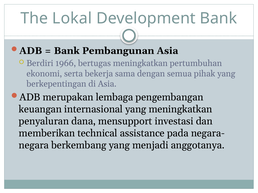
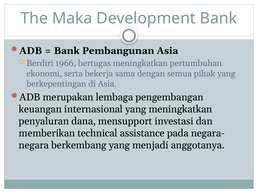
Lokal: Lokal -> Maka (72, 18)
